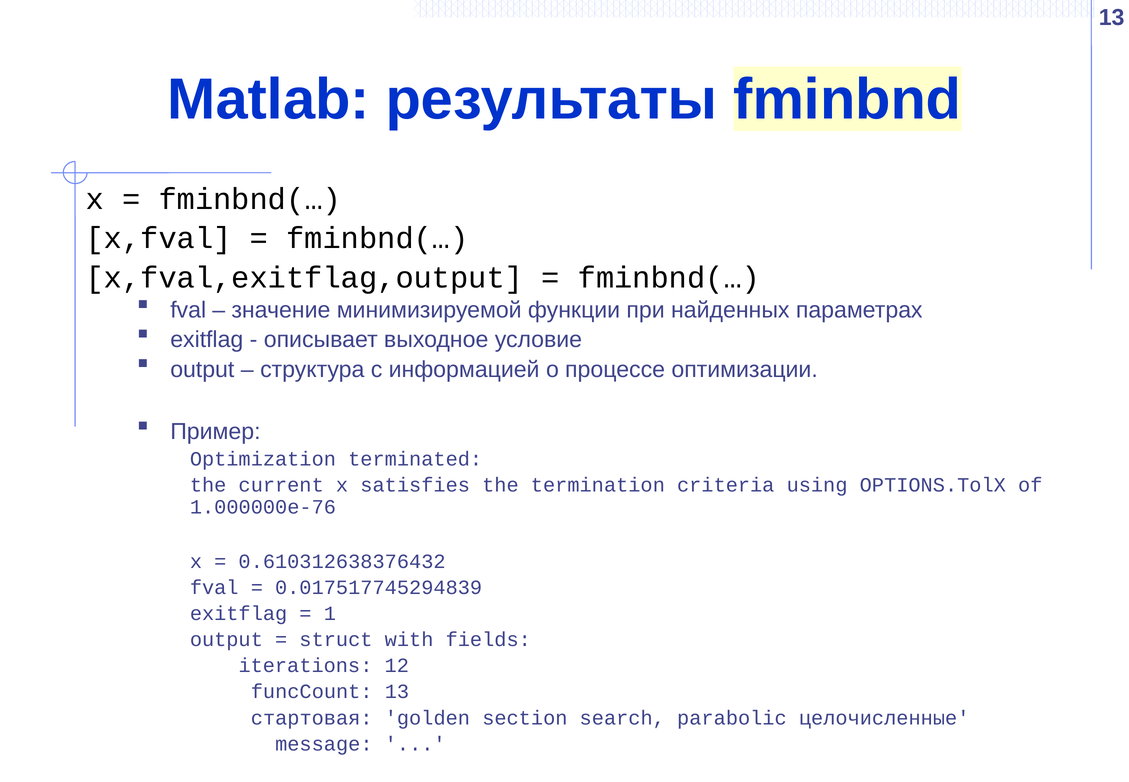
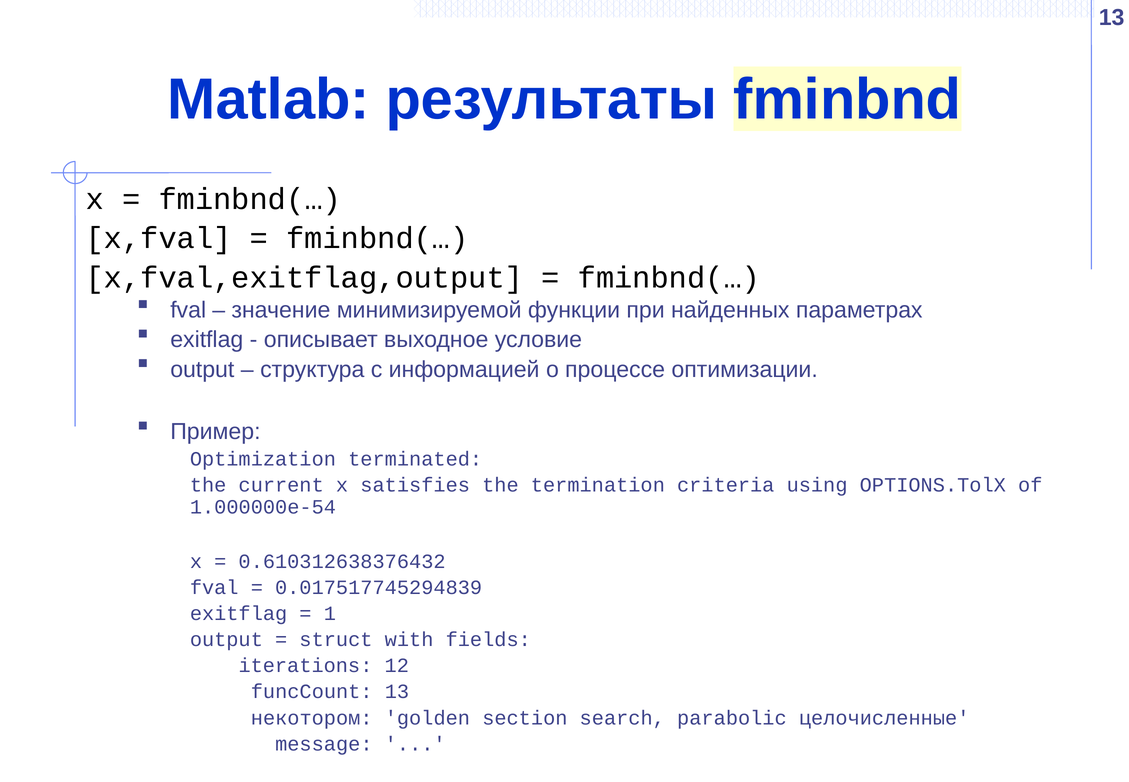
1.000000e-76: 1.000000e-76 -> 1.000000e-54 (263, 507)
стартовая: стартовая -> некотором (312, 717)
